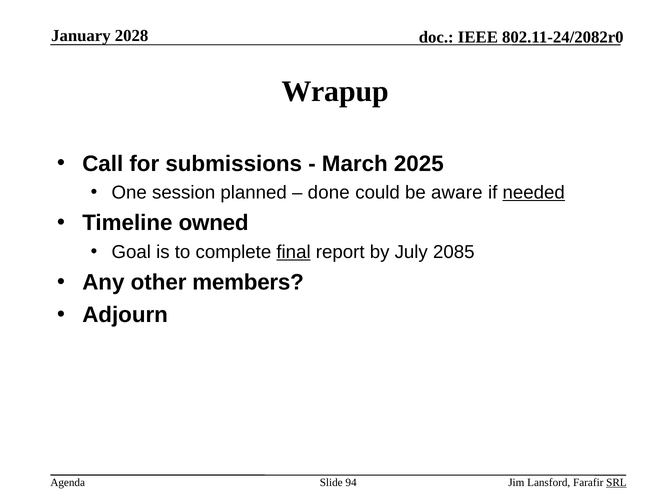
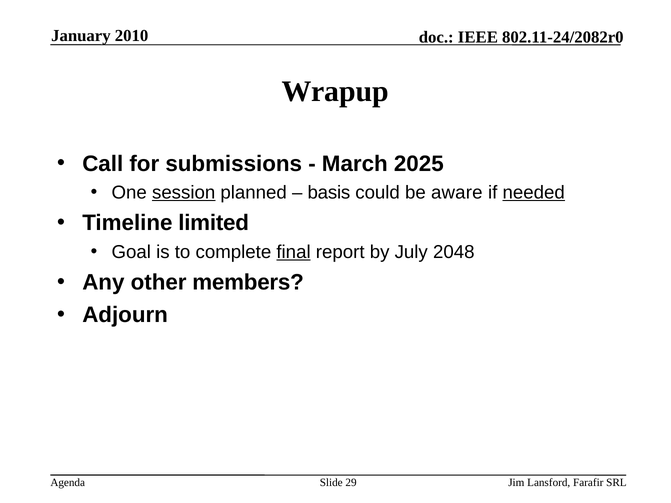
2028: 2028 -> 2010 (132, 36)
session underline: none -> present (184, 193)
done: done -> basis (329, 193)
owned: owned -> limited (214, 223)
2085: 2085 -> 2048 (454, 252)
94: 94 -> 29 (351, 483)
SRL underline: present -> none (616, 483)
